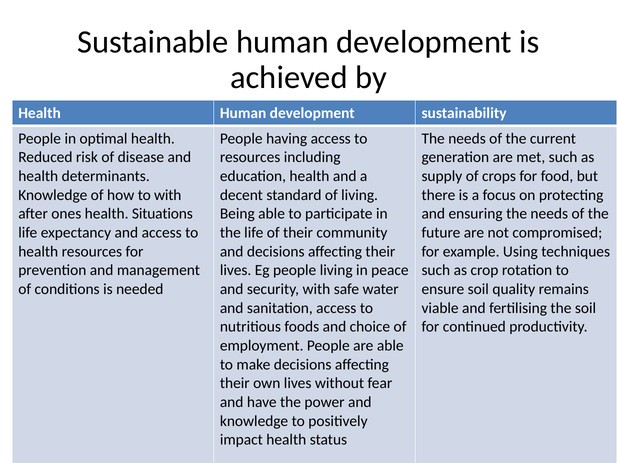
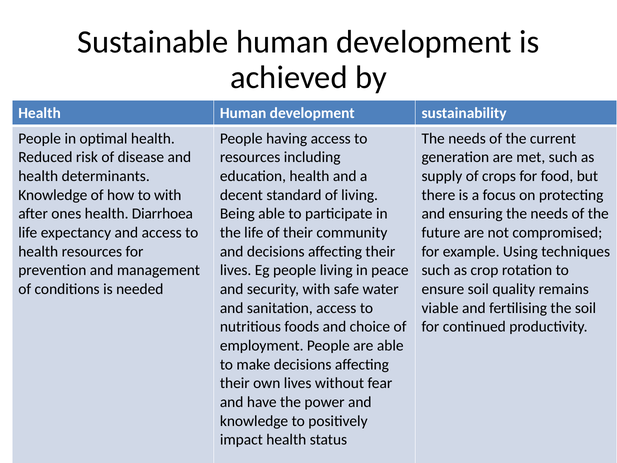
Situations: Situations -> Diarrhoea (162, 214)
